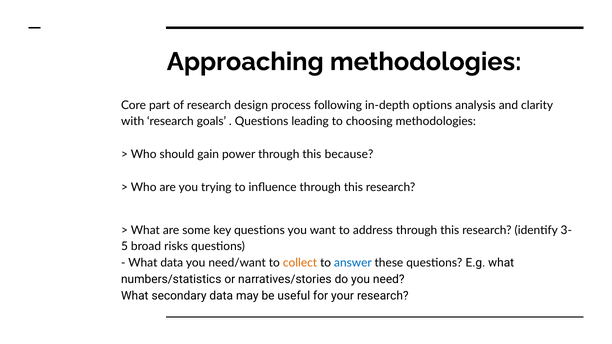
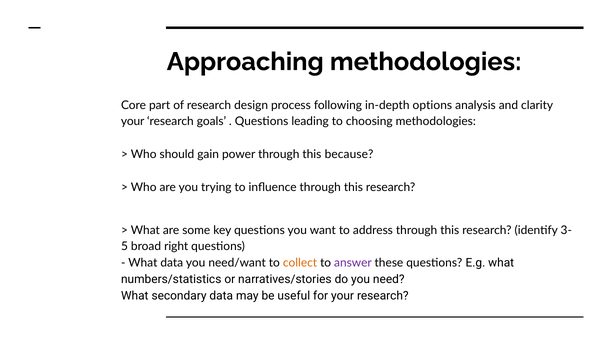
with: with -> your (133, 122)
risks: risks -> right (176, 247)
answer colour: blue -> purple (353, 263)
